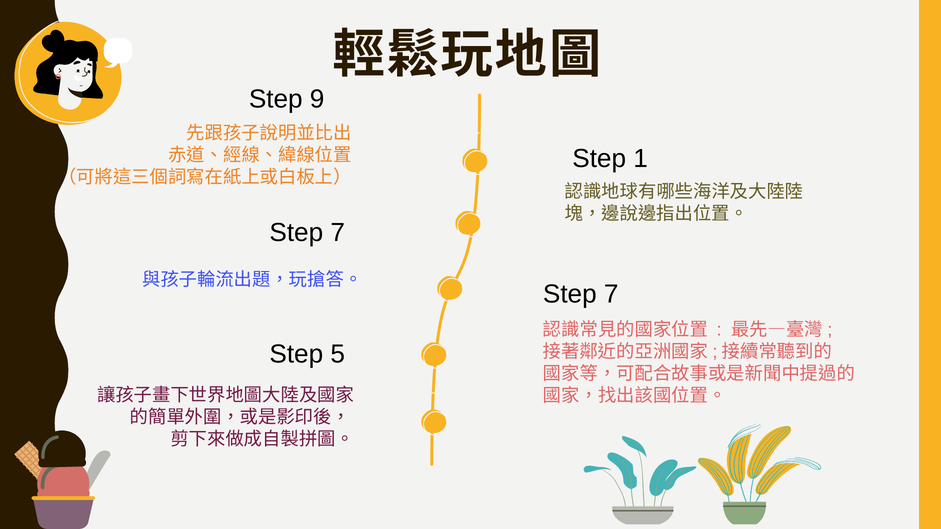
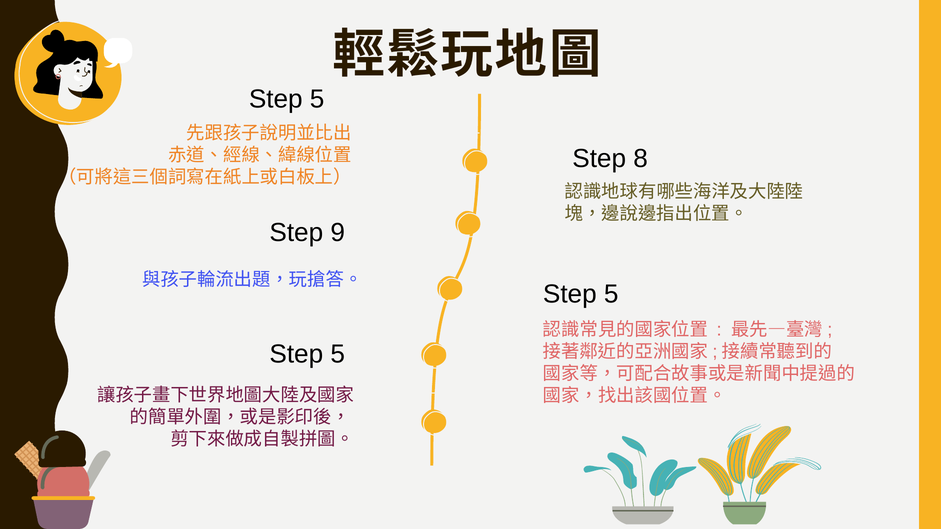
9: 9 -> 5 (317, 99)
1: 1 -> 8 (641, 159)
7: 7 -> 9 (338, 233)
7: 7 -> 5 (611, 294)
